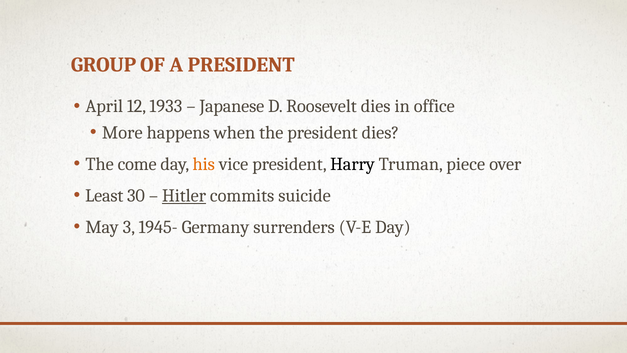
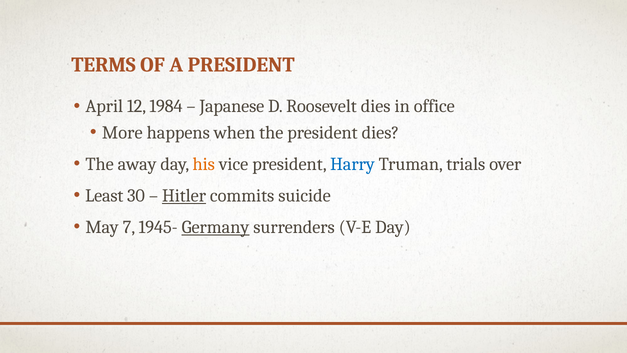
GROUP: GROUP -> TERMS (104, 65)
1933: 1933 -> 1984 (166, 106)
come: come -> away (137, 164)
Harry colour: black -> blue (352, 164)
piece: piece -> trials (466, 164)
3: 3 -> 7 (129, 227)
Germany underline: none -> present (216, 227)
